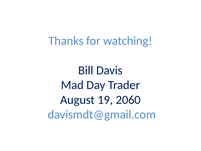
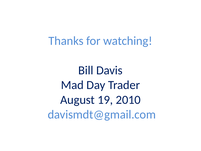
2060: 2060 -> 2010 (128, 100)
